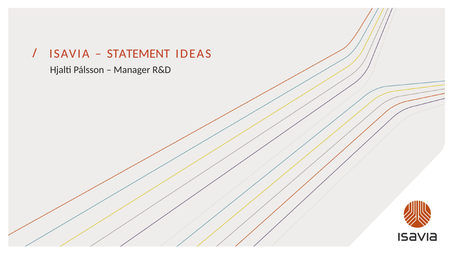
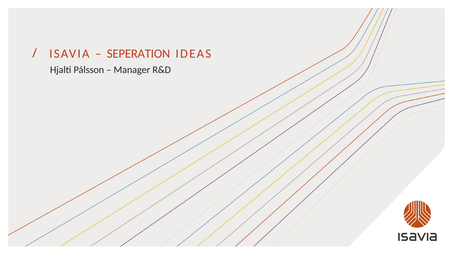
STATEMENT: STATEMENT -> SEPERATION (139, 54)
